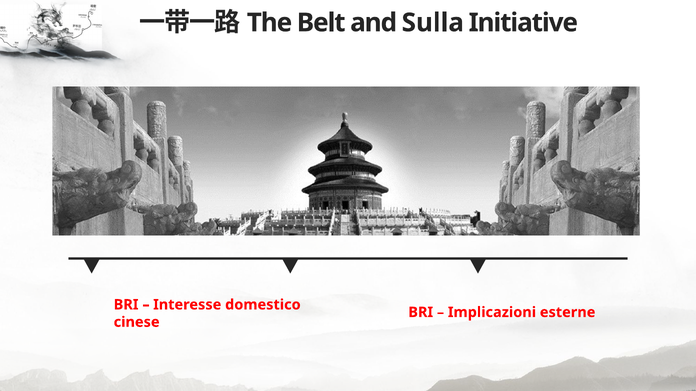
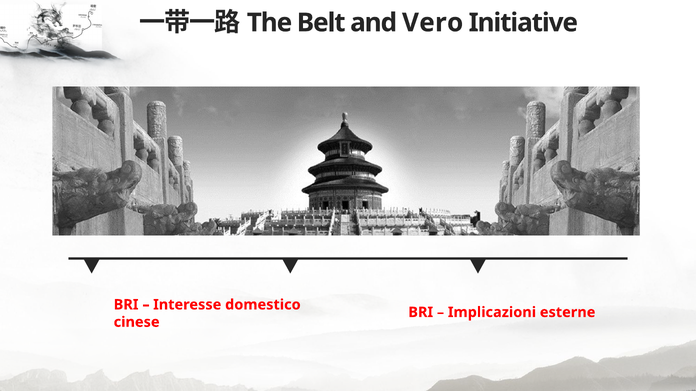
Sulla: Sulla -> Vero (433, 23)
